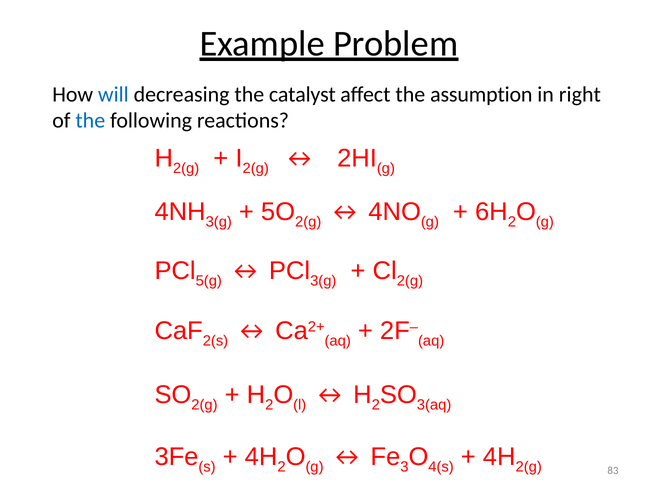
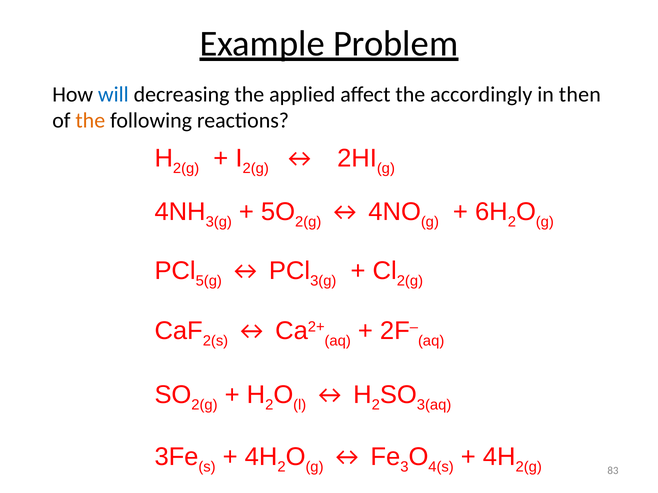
catalyst: catalyst -> applied (302, 94)
assumption: assumption -> accordingly (481, 94)
right: right -> then (580, 94)
the colour: blue -> orange (90, 121)
